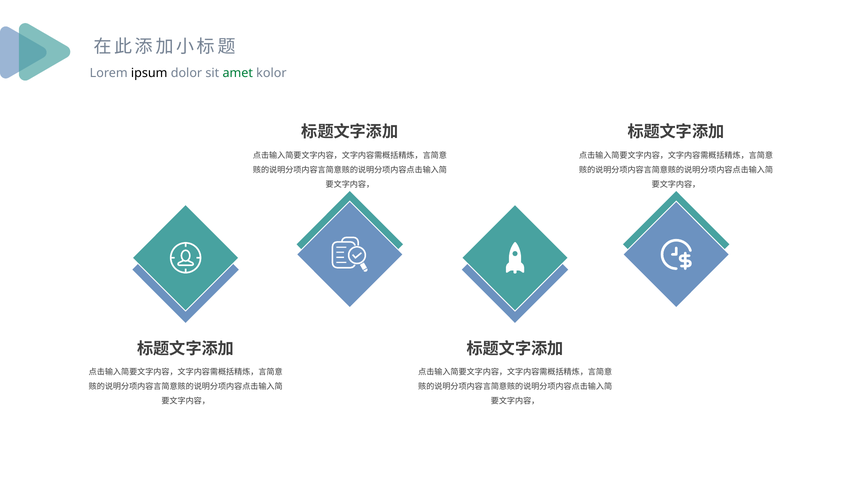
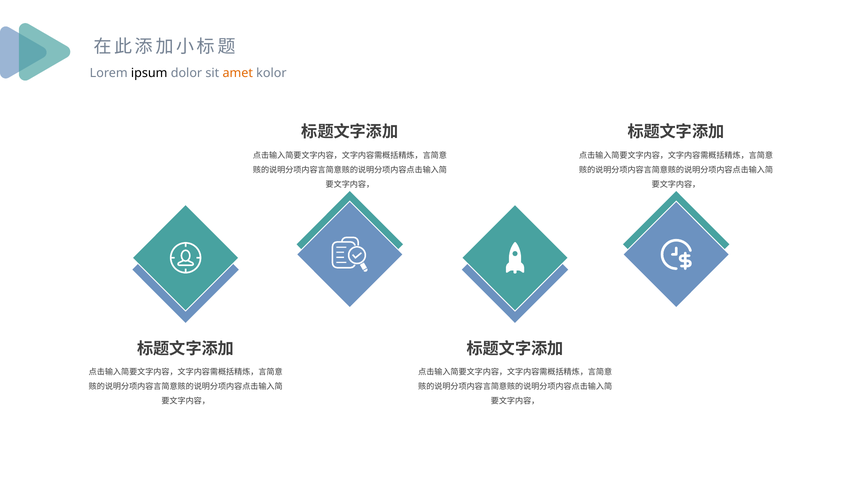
amet colour: green -> orange (238, 73)
